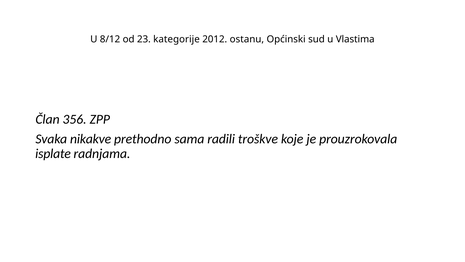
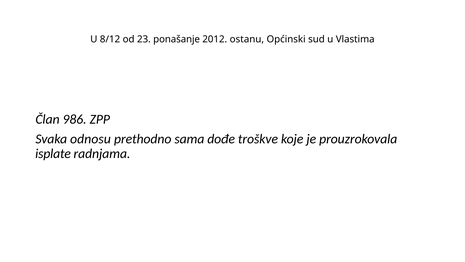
kategorije: kategorije -> ponašanje (177, 39)
356: 356 -> 986 (75, 119)
nikakve: nikakve -> odnosu (90, 139)
radili: radili -> dođe (221, 139)
